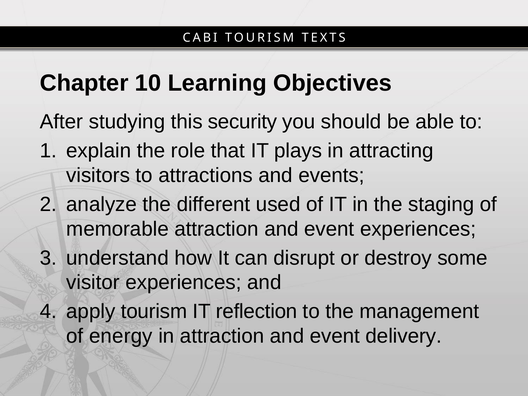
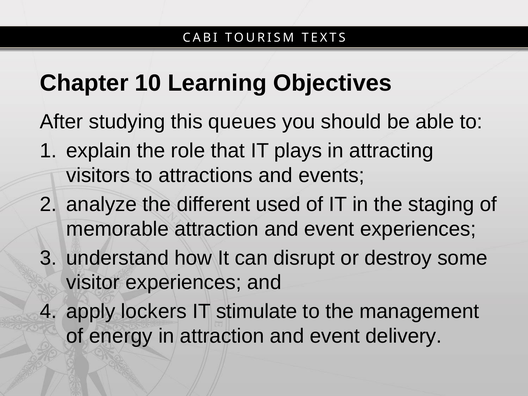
security: security -> queues (242, 122)
apply tourism: tourism -> lockers (154, 312)
reflection: reflection -> stimulate (257, 312)
